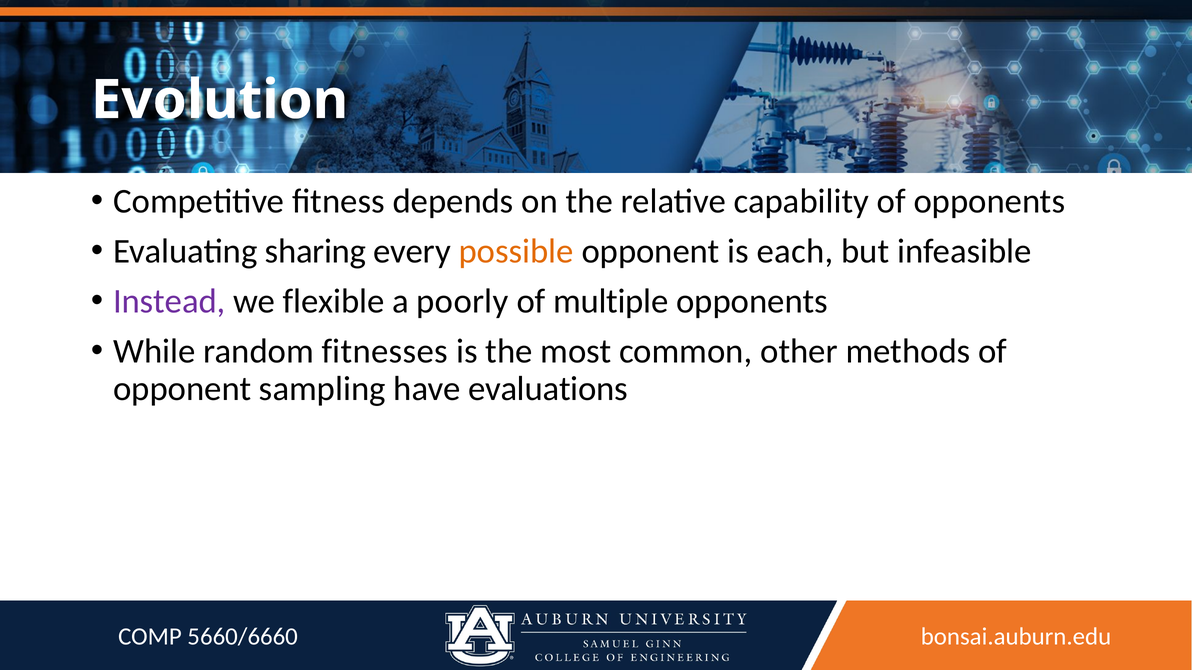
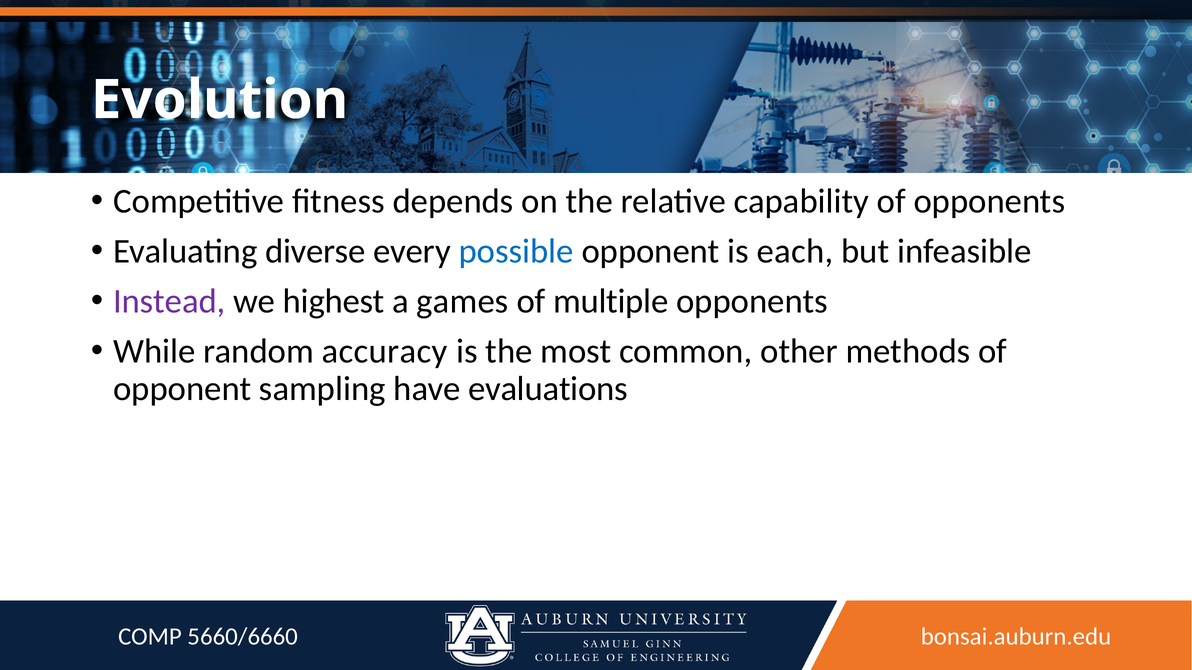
sharing: sharing -> diverse (315, 252)
possible colour: orange -> blue (516, 252)
flexible: flexible -> highest (334, 301)
poorly: poorly -> games (463, 301)
fitnesses: fitnesses -> accuracy (385, 351)
